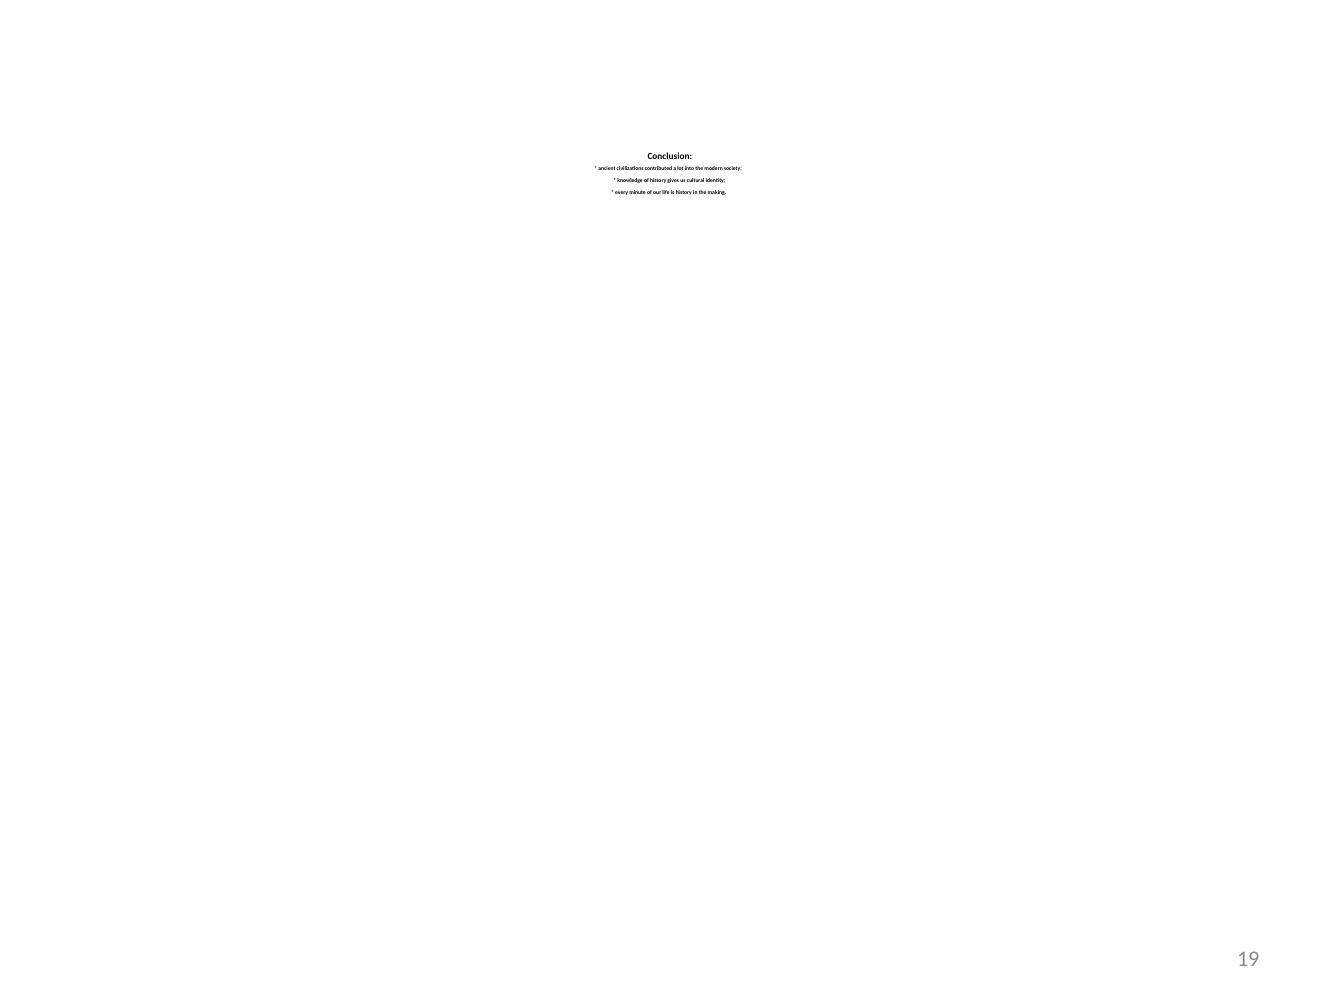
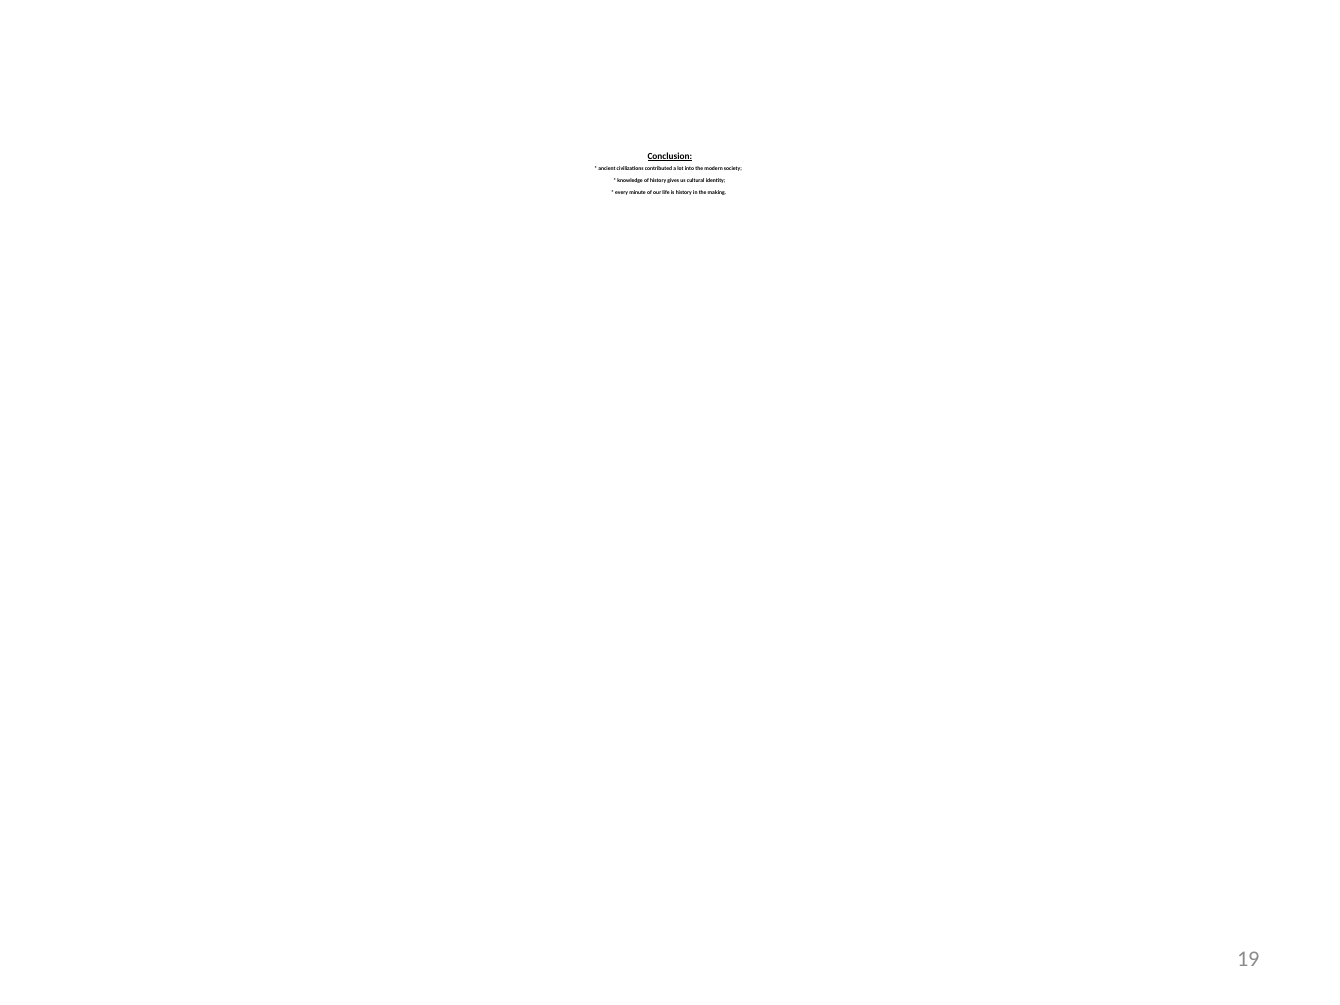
Conclusion underline: none -> present (670, 157)
